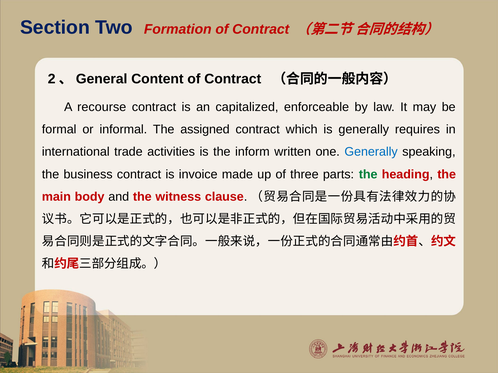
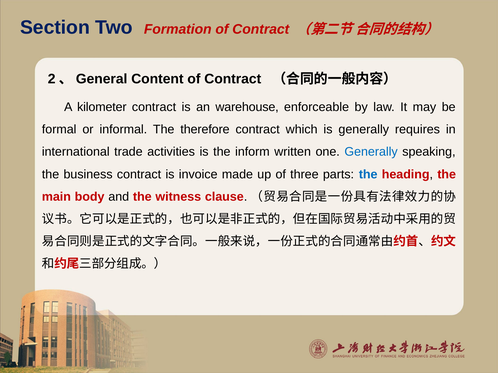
recourse: recourse -> kilometer (102, 107)
capitalized: capitalized -> warehouse (247, 107)
assigned: assigned -> therefore (205, 130)
the colour: green -> blue (368, 175)
